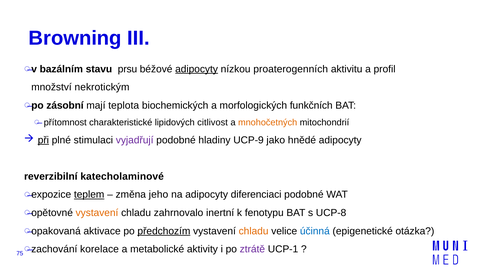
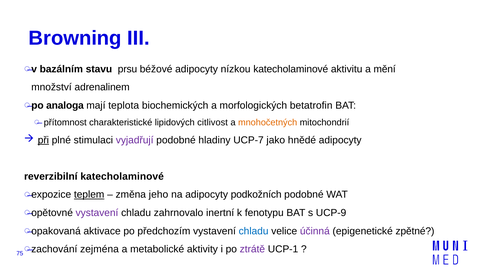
adipocyty underline: present -> none (197, 69)
nízkou proaterogenních: proaterogenních -> katecholaminové (291, 69)
profil: profil -> mění (385, 69)
nekrotickým: nekrotickým -> adrenalinem (102, 87)
zásobní: zásobní -> analoga (65, 105)
funkčních: funkčních -> betatrofin (311, 105)
UCP-9: UCP-9 -> UCP-7 (249, 140)
diferenciaci: diferenciaci -> podkožních (256, 194)
vystavení colour: orange -> purple (97, 213)
UCP-8: UCP-8 -> UCP-9 (331, 213)
předchozím underline: present -> none (164, 231)
chladu colour: orange -> blue (254, 231)
účinná colour: blue -> purple (315, 231)
otázka: otázka -> zpětné (415, 231)
korelace: korelace -> zejména (100, 249)
